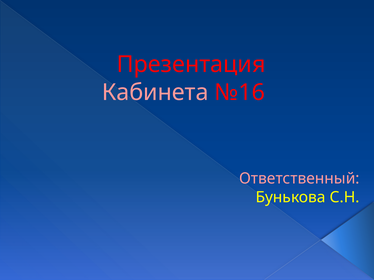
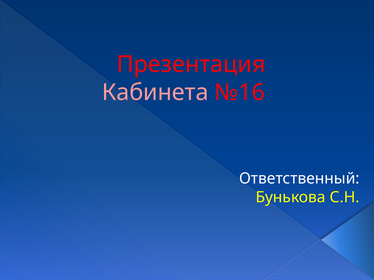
Ответственный colour: pink -> white (299, 179)
